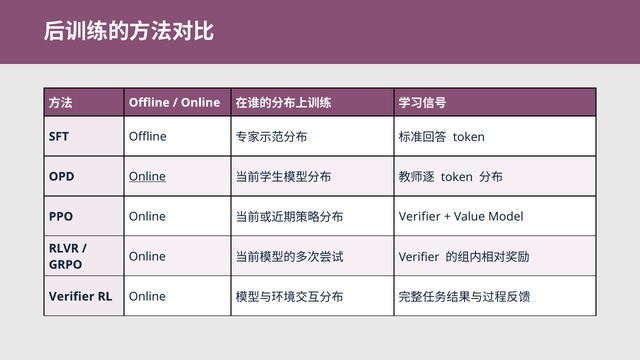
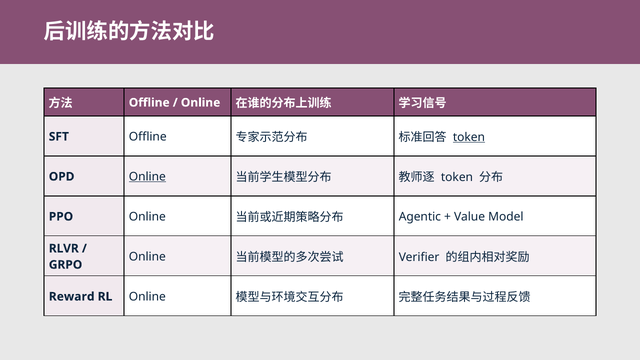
token underline: none -> present (469, 137)
Verifier: Verifier -> Agentic (420, 217)
Verifier: Verifier -> Reward (72, 297)
